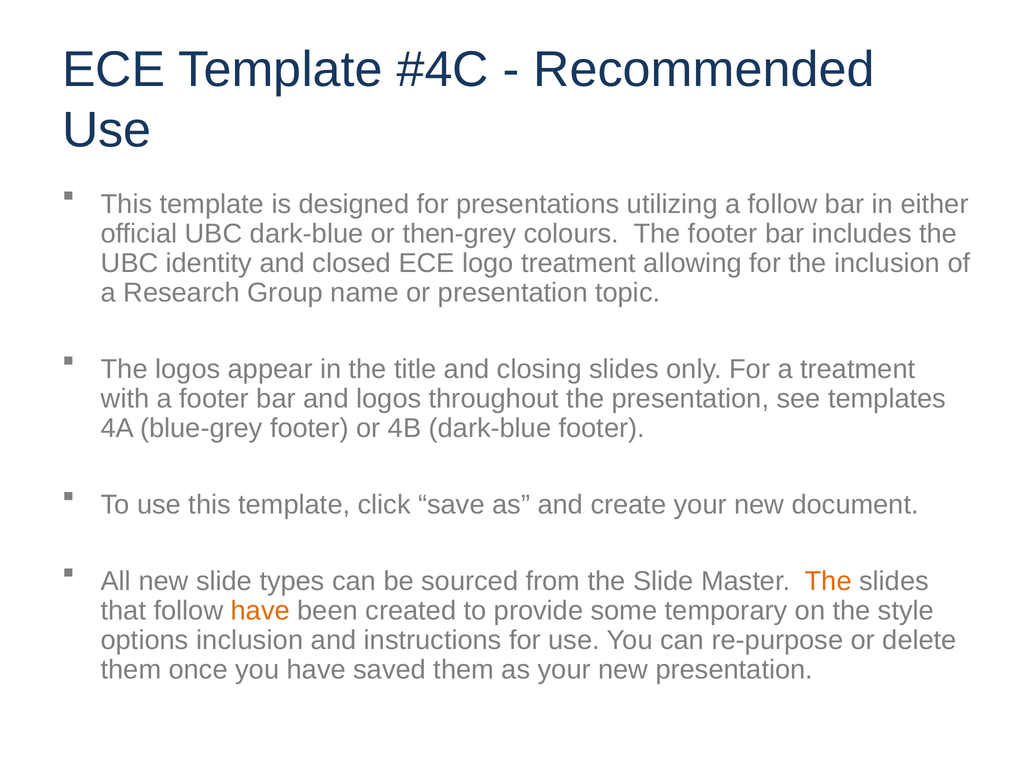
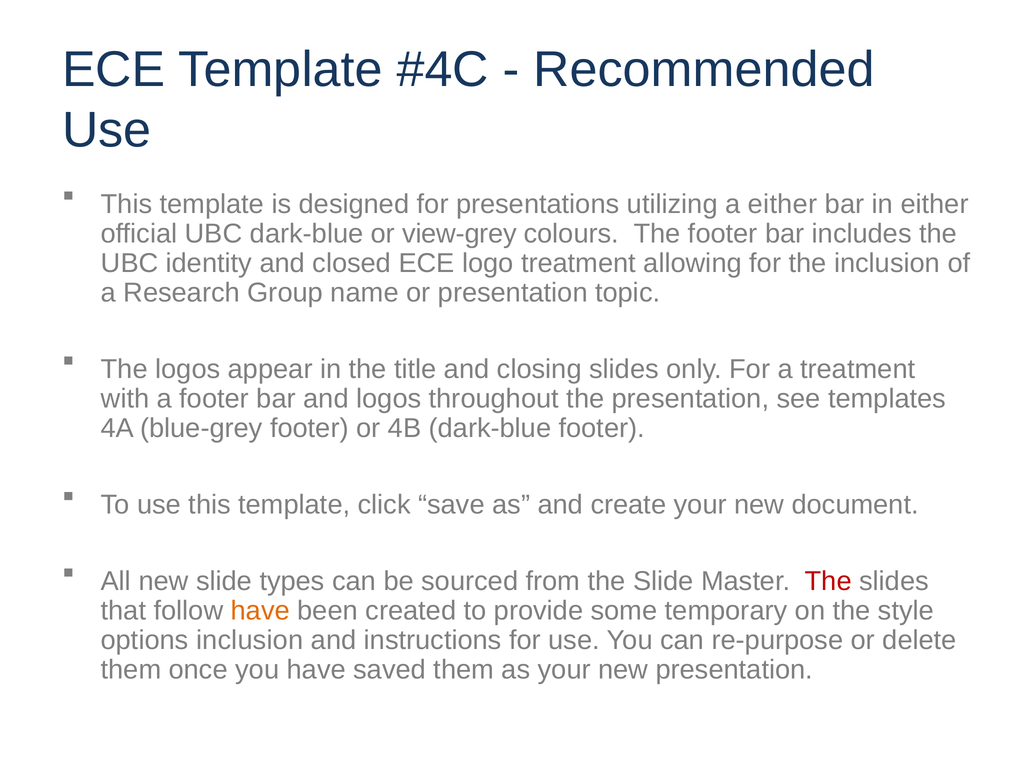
a follow: follow -> either (783, 204)
then-grey: then-grey -> view-grey (460, 234)
The colour: orange -> red (828, 582)
